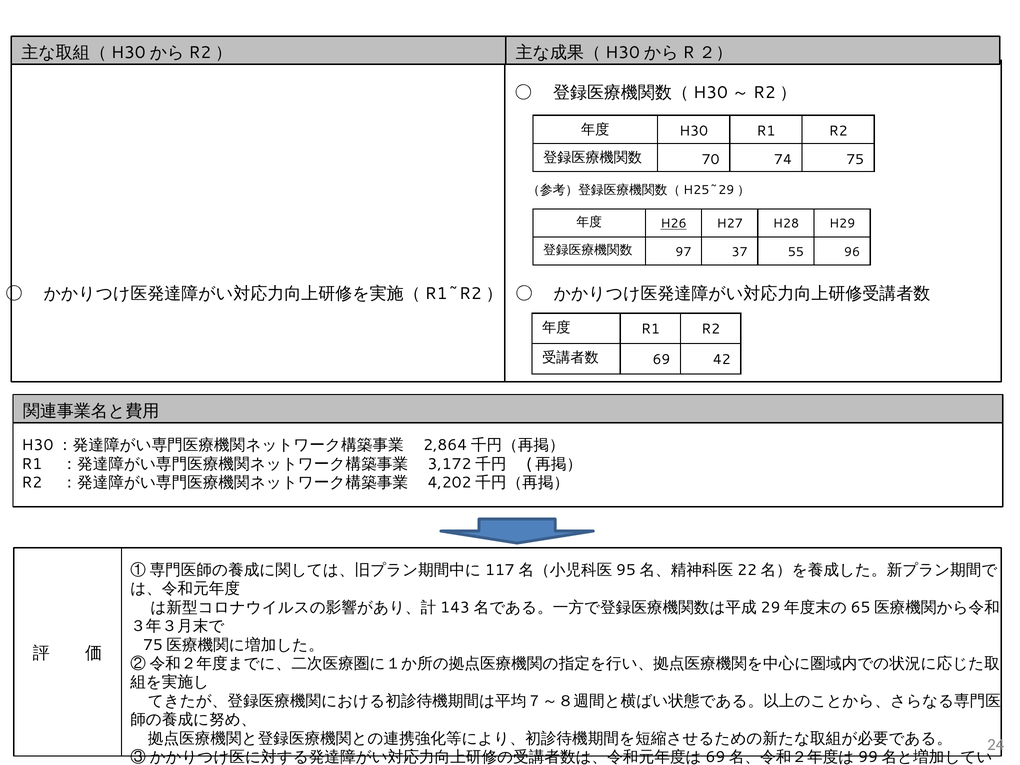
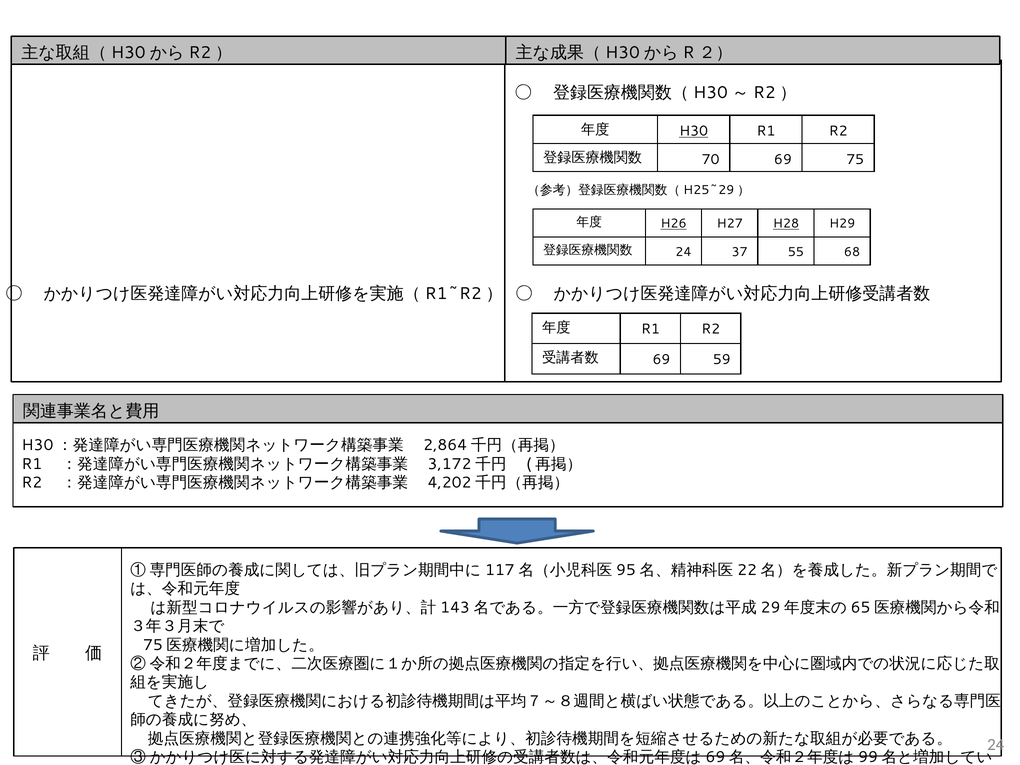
H30 underline: none -> present (694, 131)
70 74: 74 -> 69 (783, 159)
H28 underline: none -> present (786, 224)
97: 97 -> 24 (683, 252)
96: 96 -> 68 (852, 252)
42: 42 -> 59 (722, 360)
